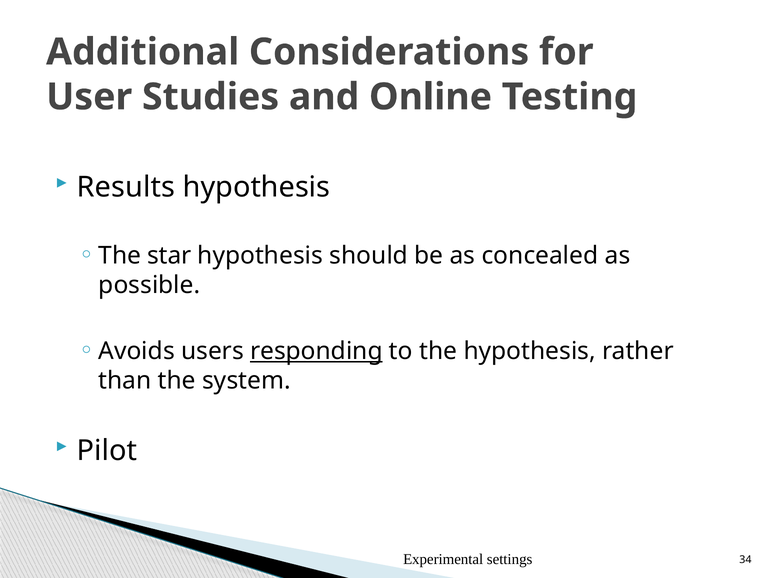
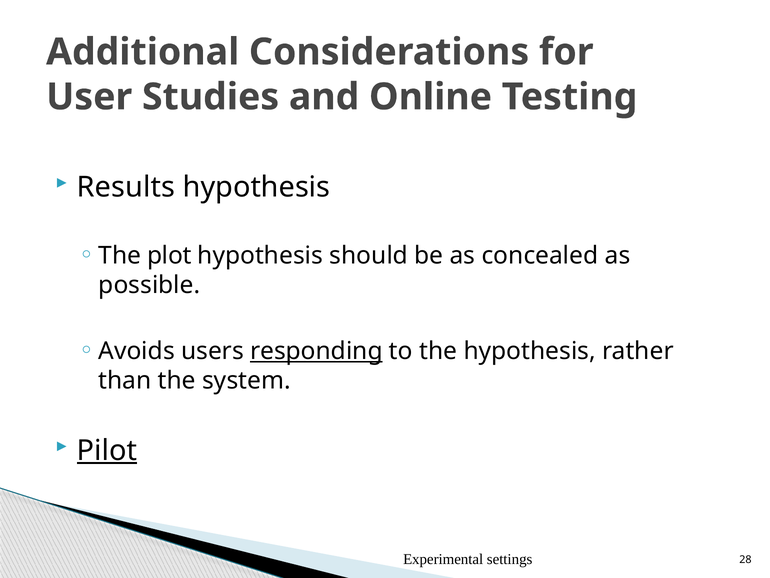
star: star -> plot (169, 255)
Pilot underline: none -> present (107, 450)
34: 34 -> 28 (745, 559)
